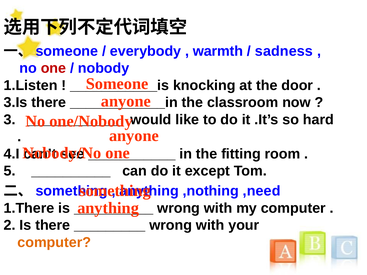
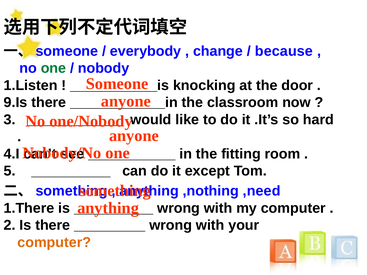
warmth: warmth -> change (218, 51)
sadness: sadness -> because (284, 51)
one colour: red -> green (53, 68)
3.Is: 3.Is -> 9.Is (16, 103)
